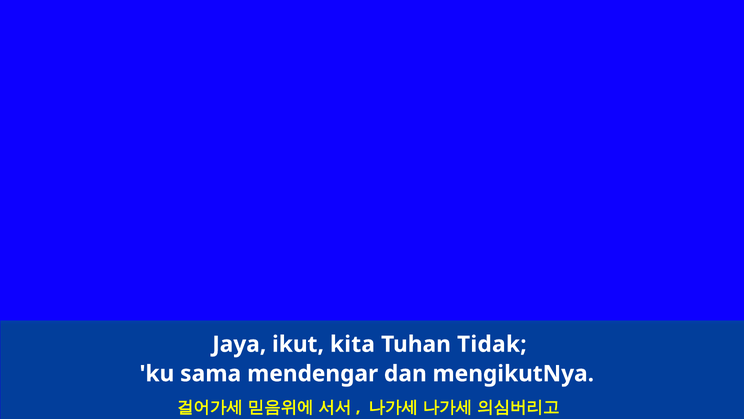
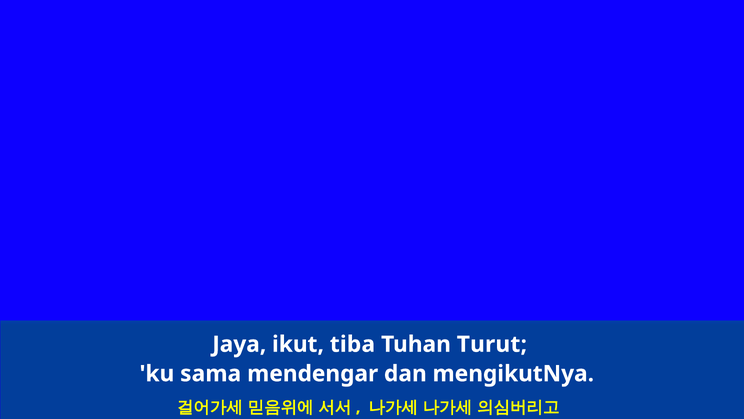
kita: kita -> tiba (352, 344)
Tidak: Tidak -> Turut (492, 344)
